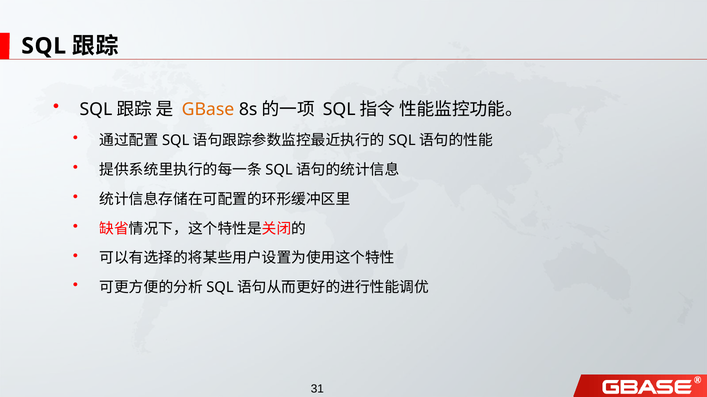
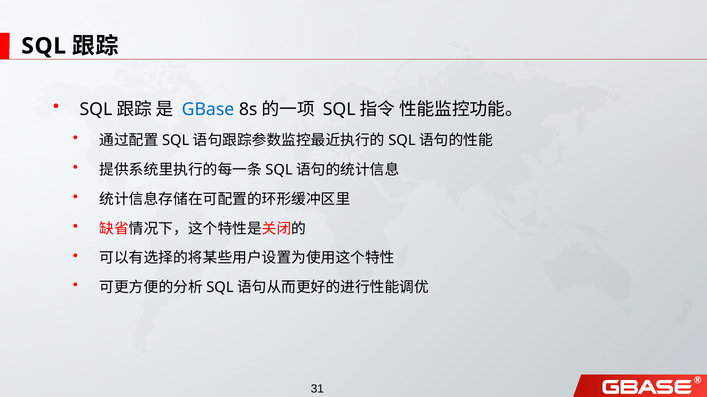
GBase colour: orange -> blue (208, 110)
